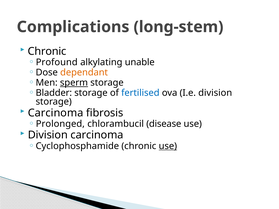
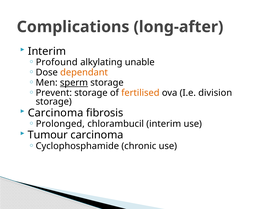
long-stem: long-stem -> long-after (178, 27)
Chronic: Chronic -> Interim (47, 51)
Bladder: Bladder -> Prevent (54, 93)
fertilised colour: blue -> orange (140, 93)
chlorambucil disease: disease -> interim (164, 124)
Division: Division -> Tumour (48, 135)
use underline: present -> none (168, 146)
